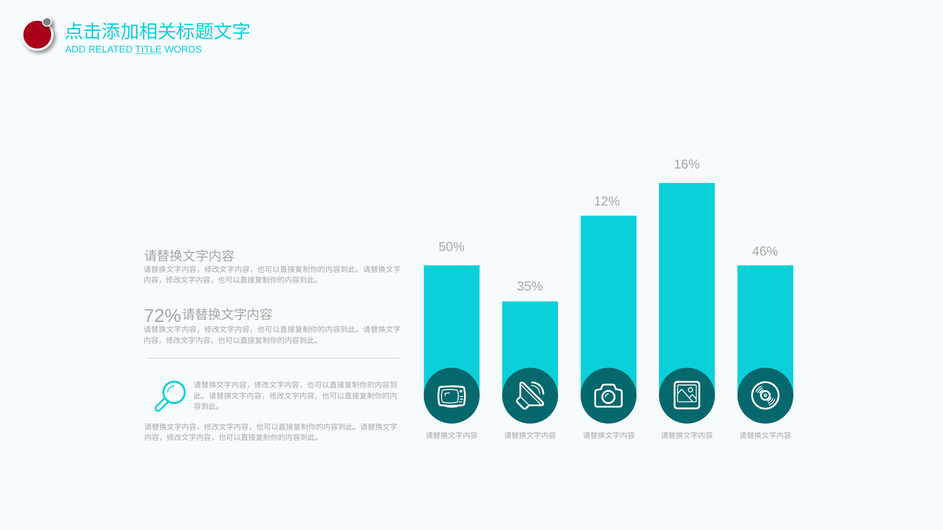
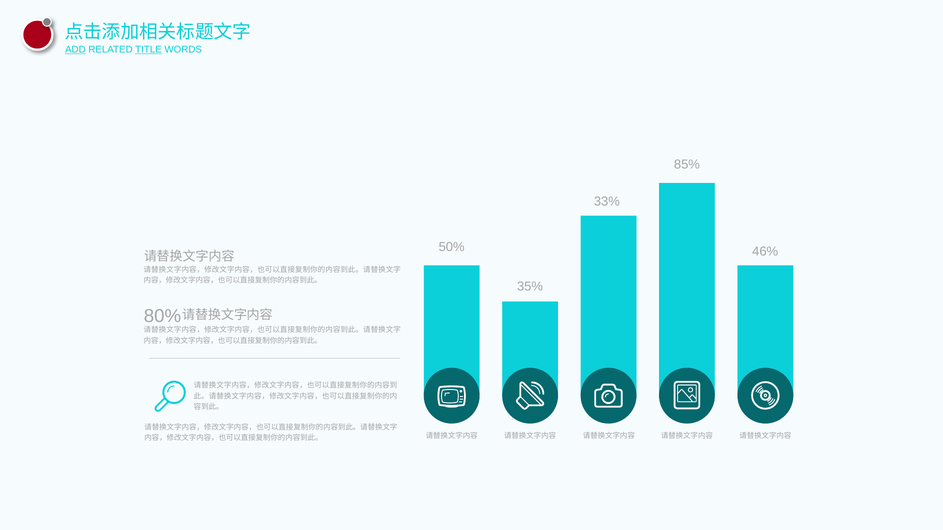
ADD underline: none -> present (75, 50)
16%: 16% -> 85% (687, 165)
12%: 12% -> 33% (607, 201)
72%: 72% -> 80% (162, 316)
